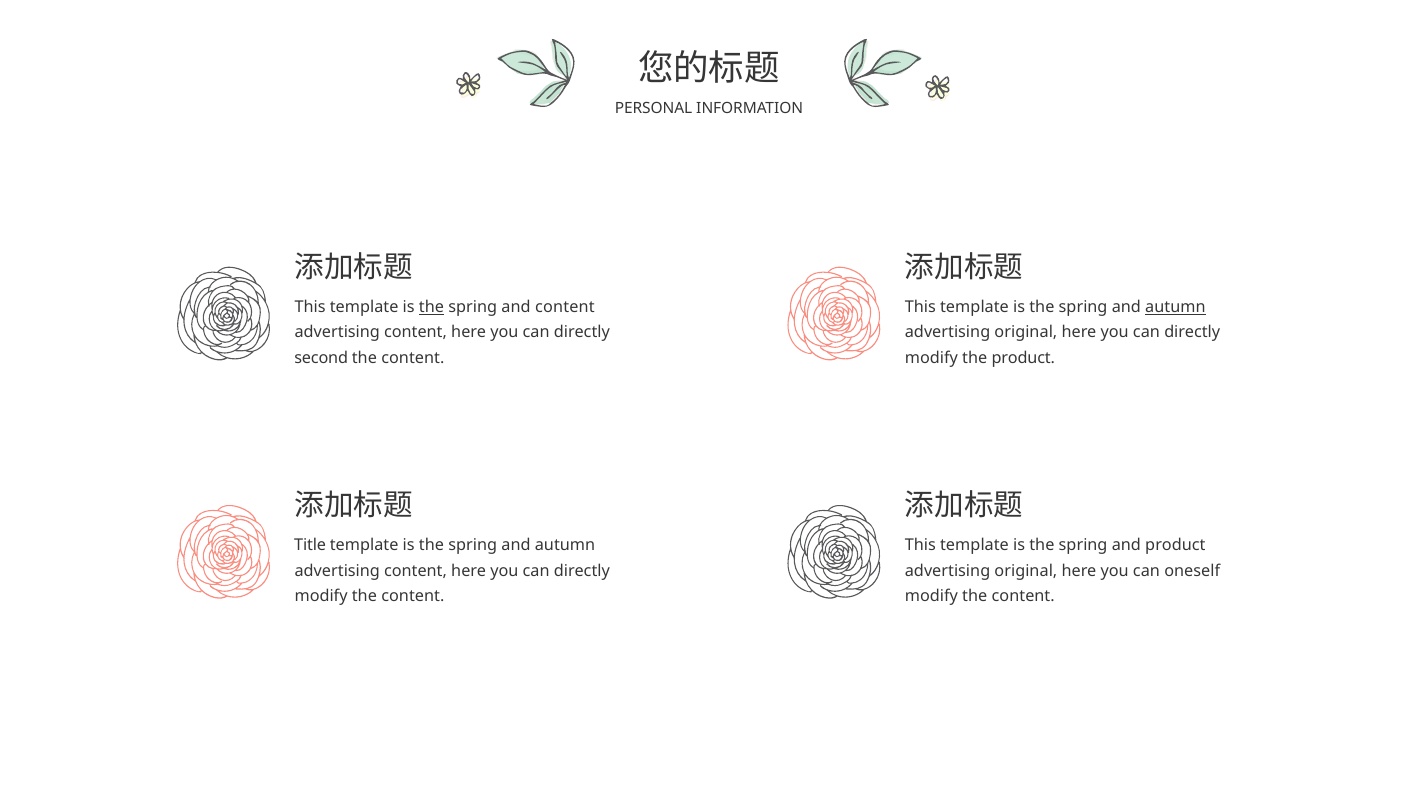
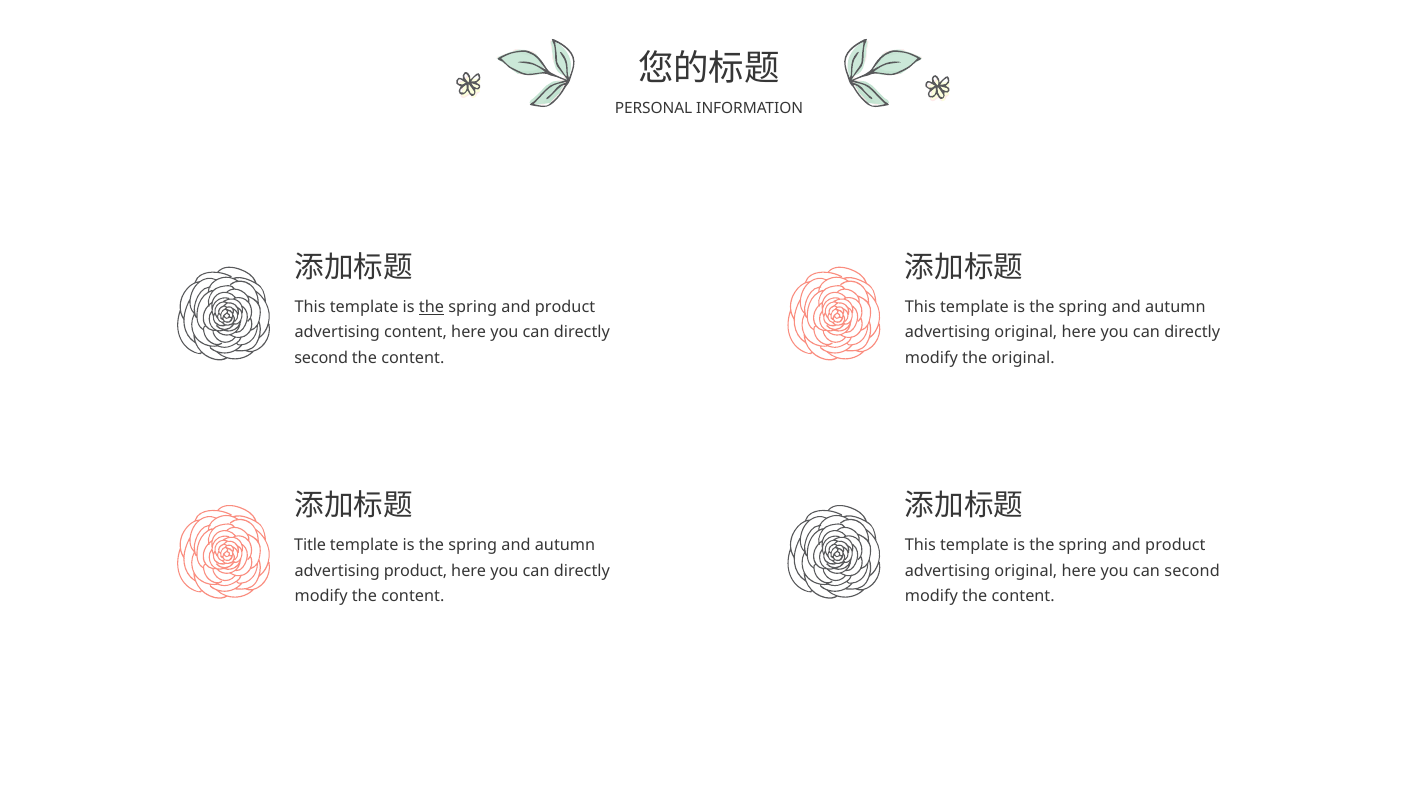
content: content -> product (565, 307)
autumn underline: present -> none (1175, 307)
the product: product -> original (1023, 358)
content: content -> product (416, 571)
can oneself: oneself -> second (1192, 571)
